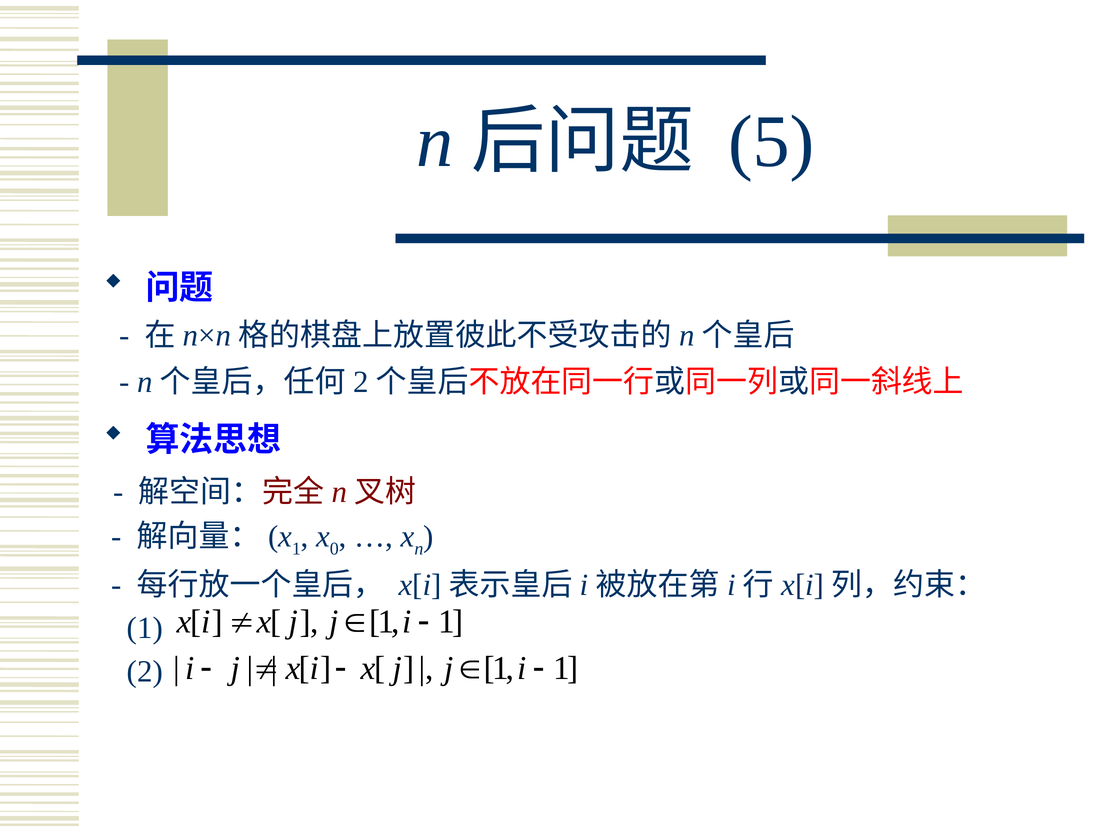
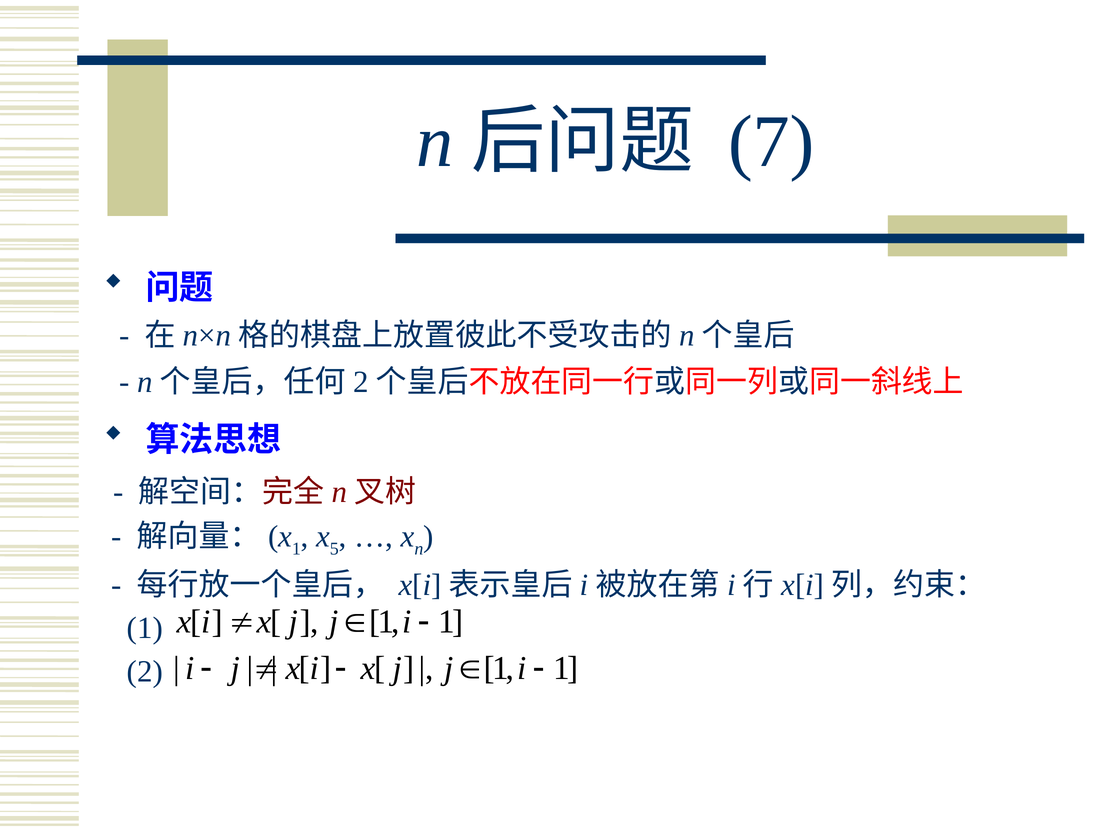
5: 5 -> 7 (771, 142)
0: 0 -> 5 (334, 549)
